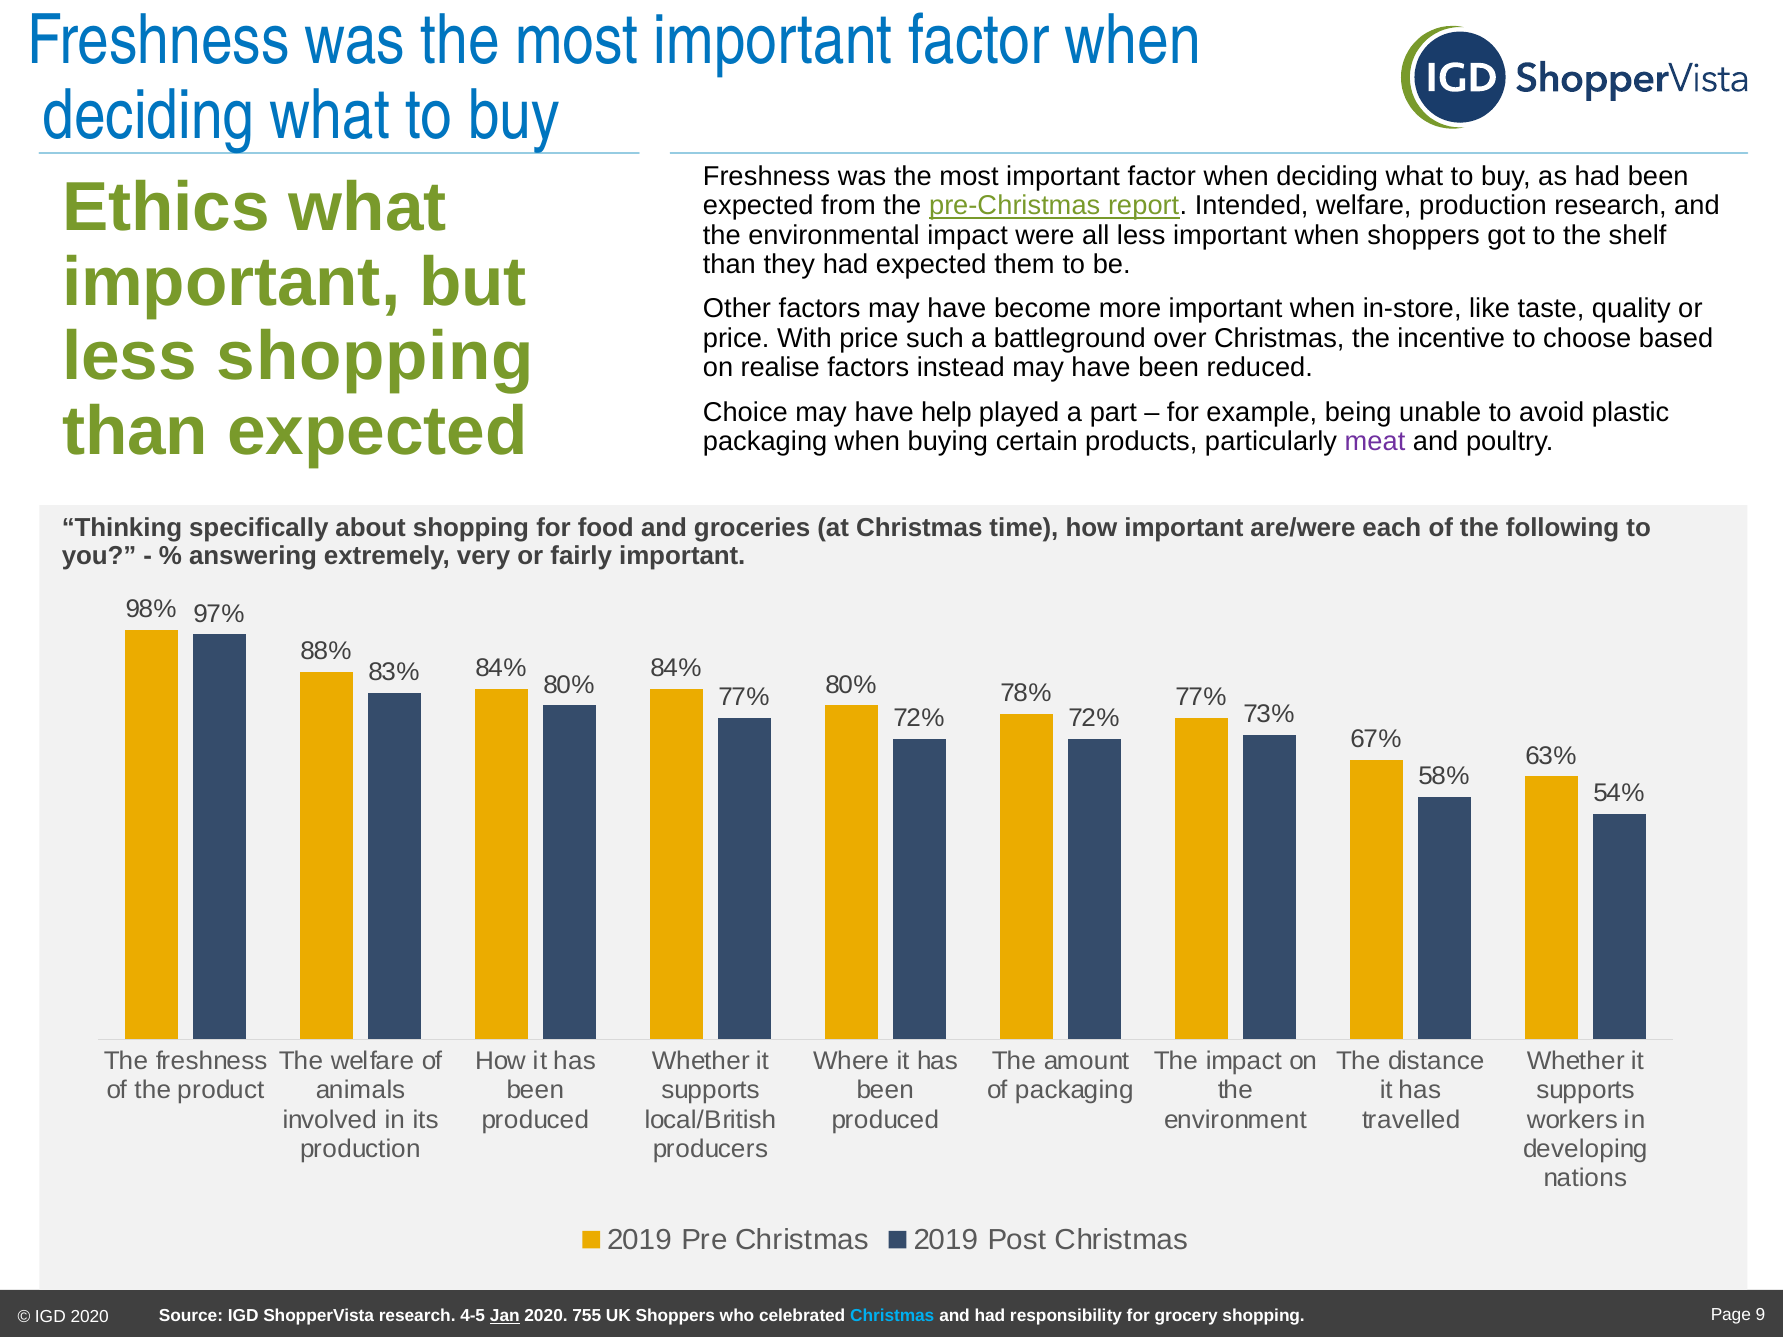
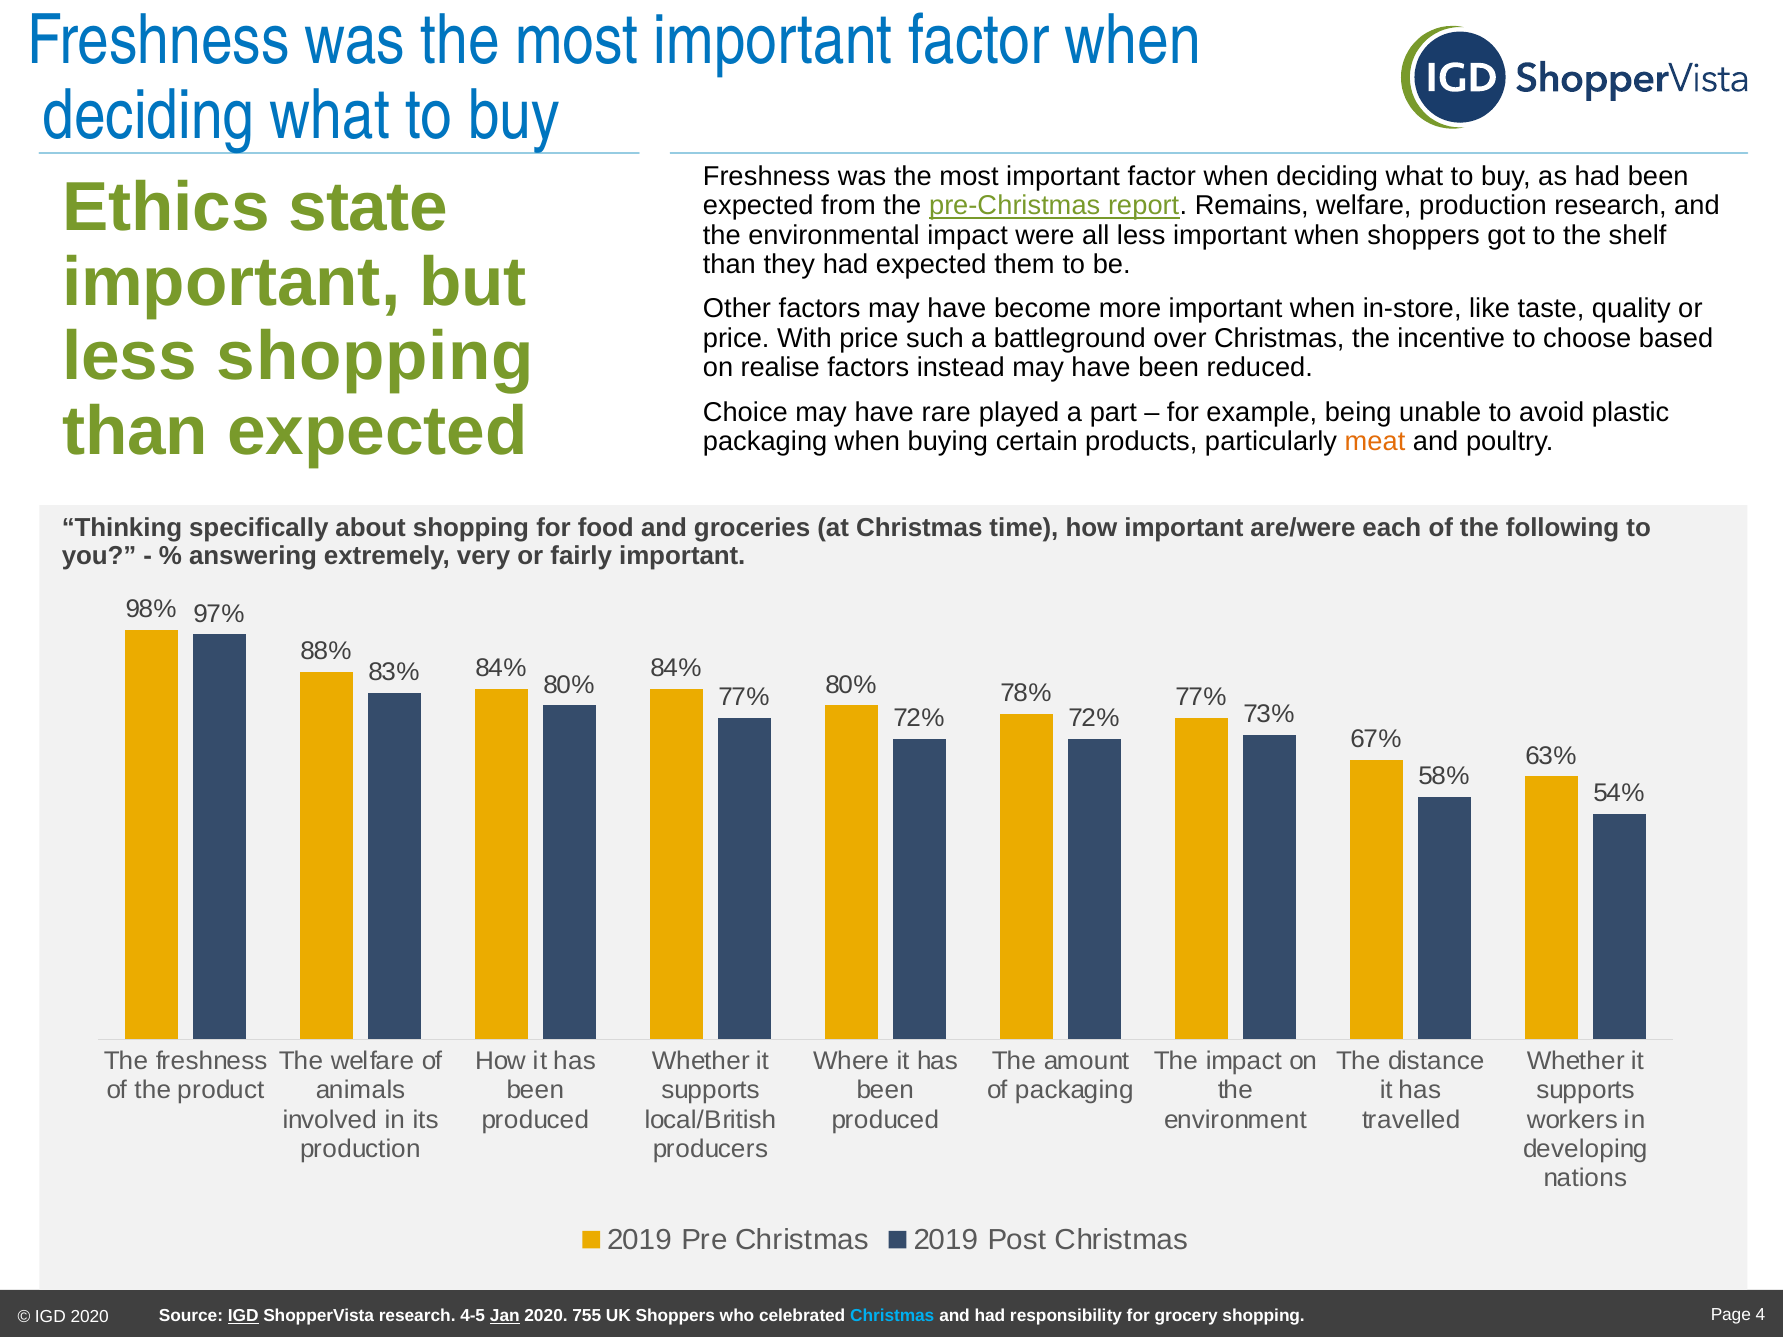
Ethics what: what -> state (368, 207)
Intended: Intended -> Remains (1252, 206)
help: help -> rare (946, 412)
meat colour: purple -> orange (1375, 442)
IGD underline: none -> present (243, 1316)
9: 9 -> 4 (1761, 1315)
